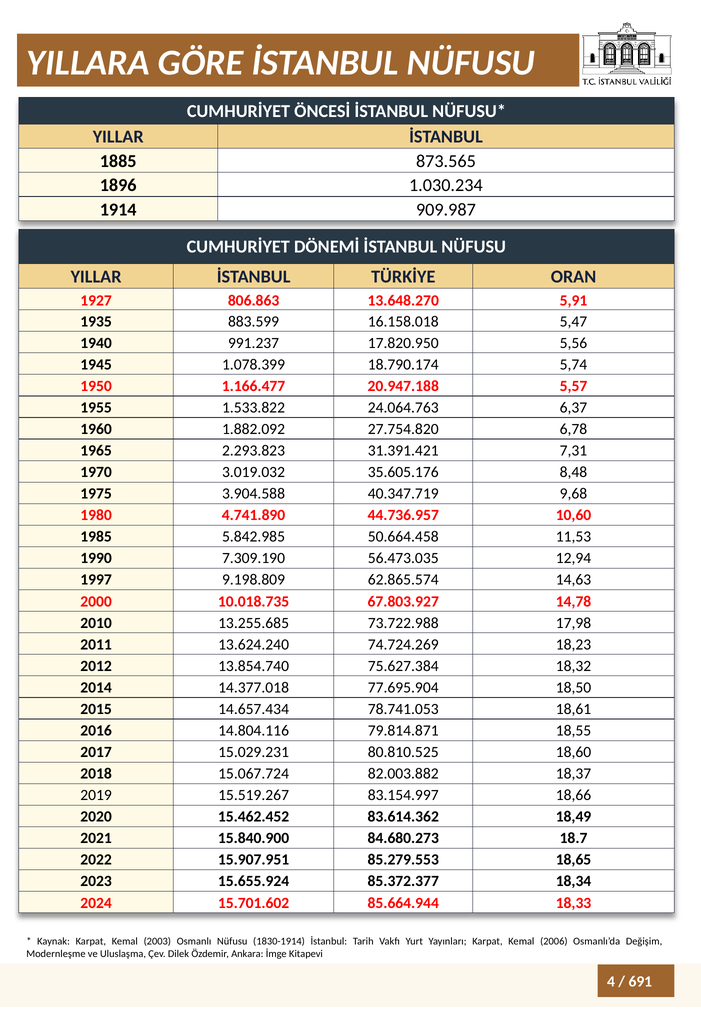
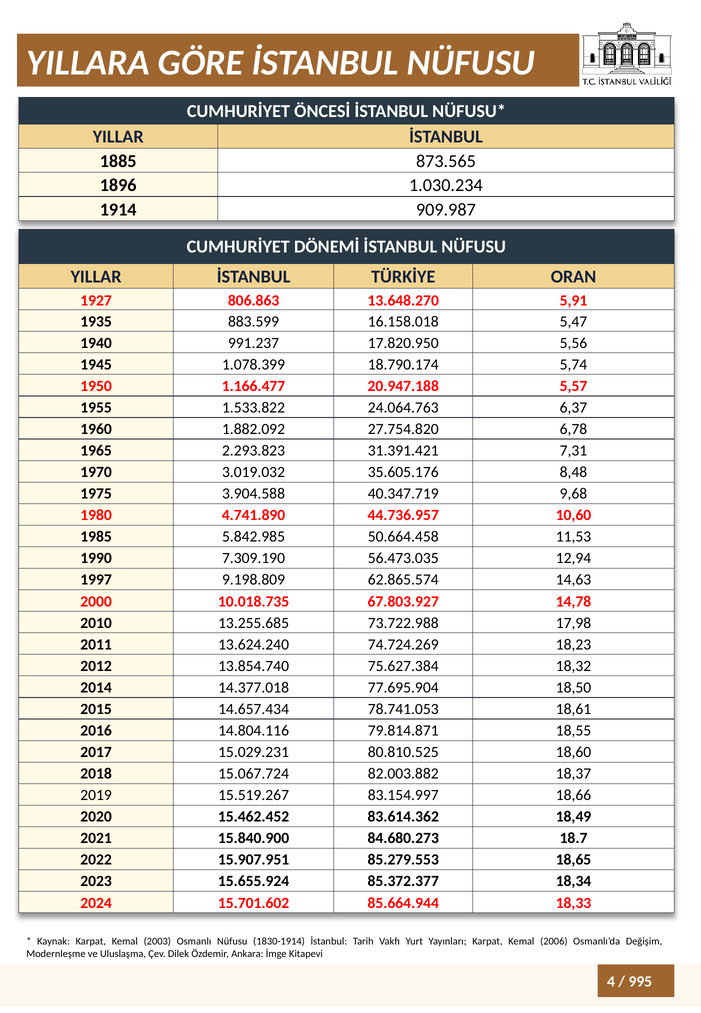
691: 691 -> 995 (640, 981)
